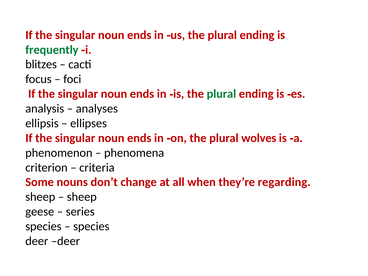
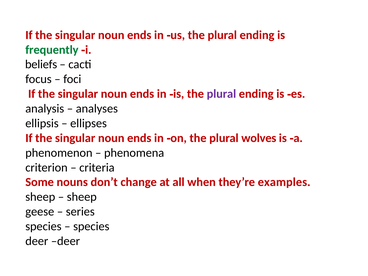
blitzes: blitzes -> beliefs (41, 64)
plural colour: green -> purple (221, 94)
regarding: regarding -> examples (284, 182)
